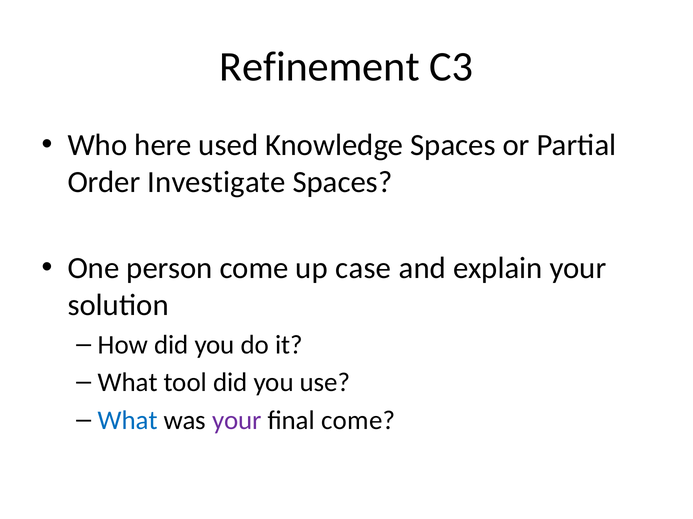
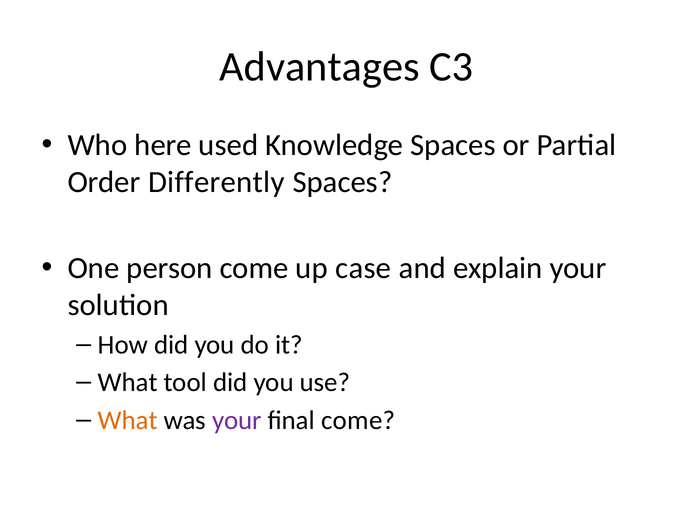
Refinement: Refinement -> Advantages (319, 67)
Investigate: Investigate -> Differently (216, 182)
What colour: blue -> orange (128, 421)
